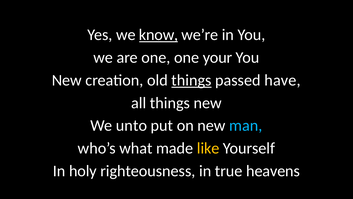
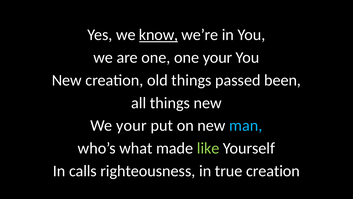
things underline: present -> none (191, 80)
have: have -> been (283, 80)
We unto: unto -> your (131, 125)
like colour: yellow -> light green (208, 148)
holy: holy -> calls (83, 171)
true heavens: heavens -> creation (273, 171)
